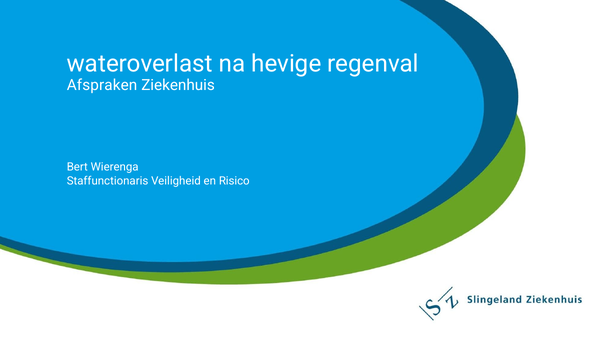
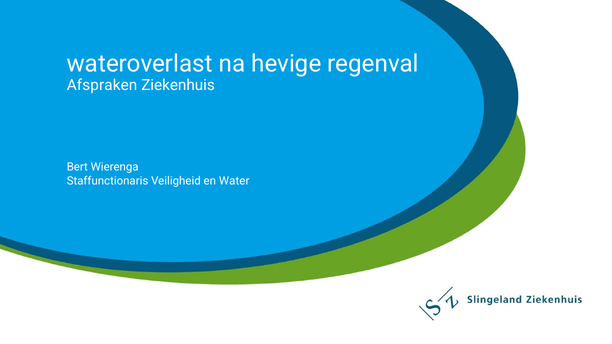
Risico: Risico -> Water (234, 181)
